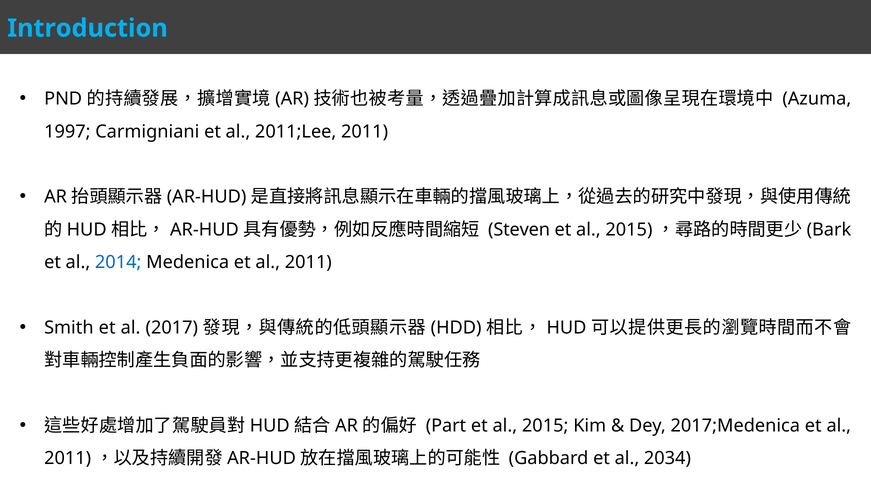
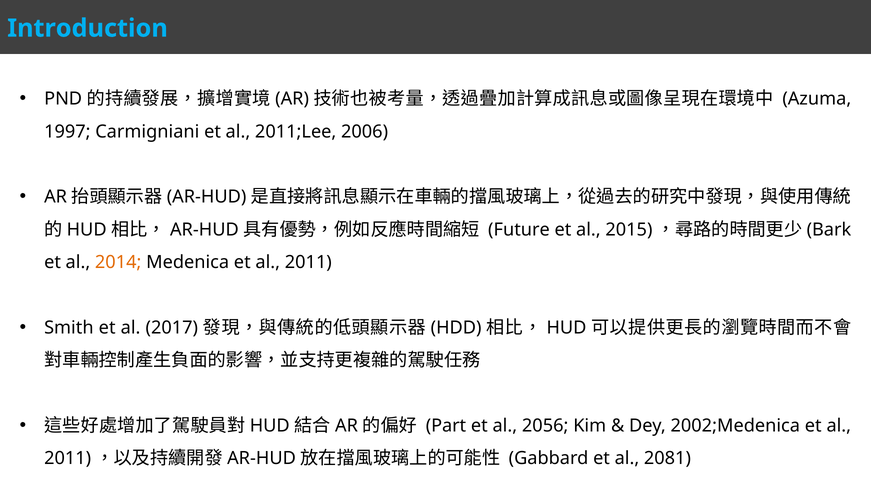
2011;Lee 2011: 2011 -> 2006 (365, 132)
Steven: Steven -> Future (519, 230)
2014 colour: blue -> orange (118, 262)
2015: 2015 -> 2056 (545, 426)
2017;Medenica: 2017;Medenica -> 2002;Medenica (735, 426)
2034: 2034 -> 2081 (667, 458)
